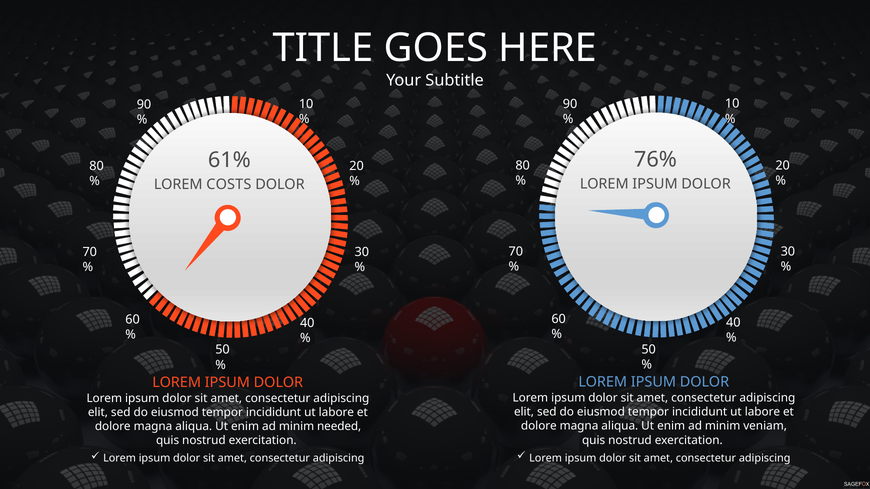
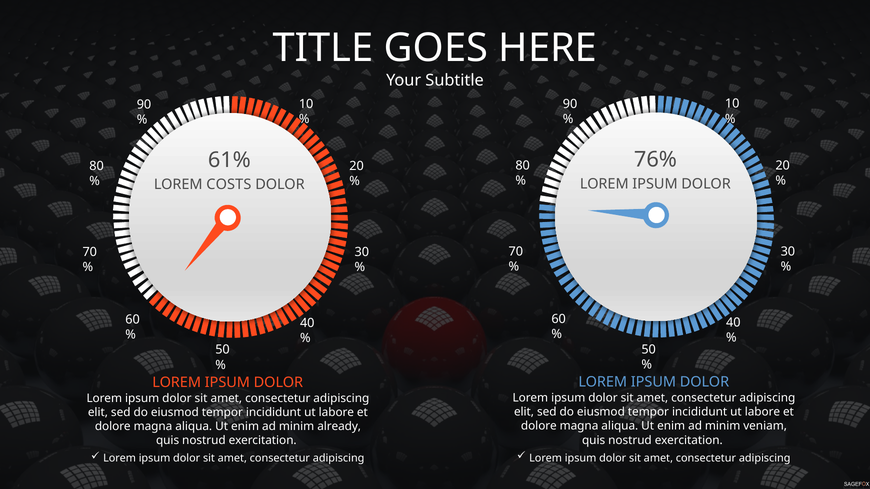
needed: needed -> already (339, 427)
